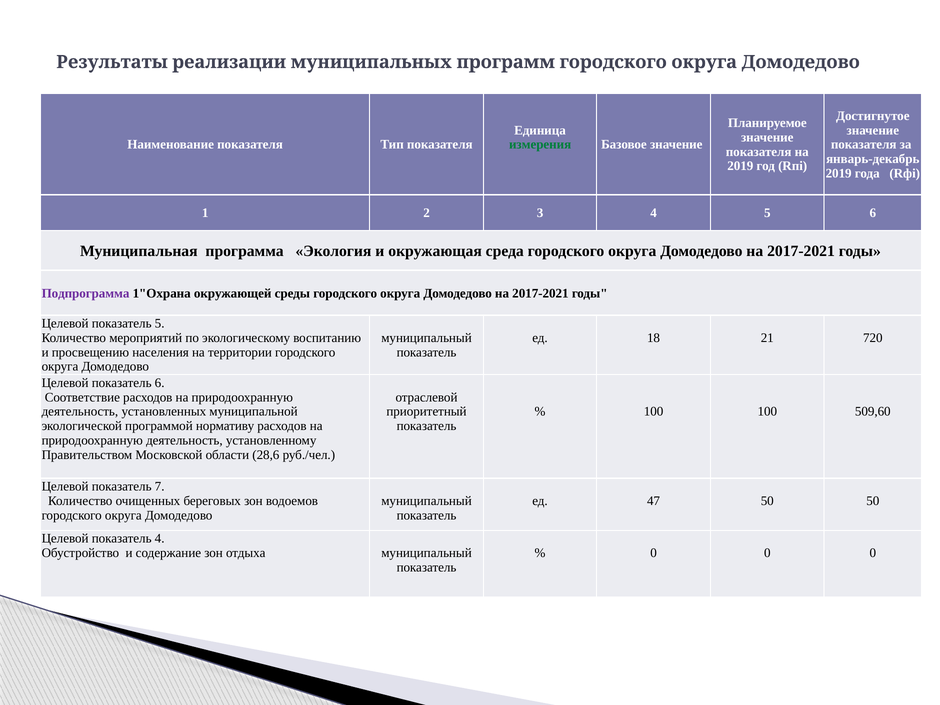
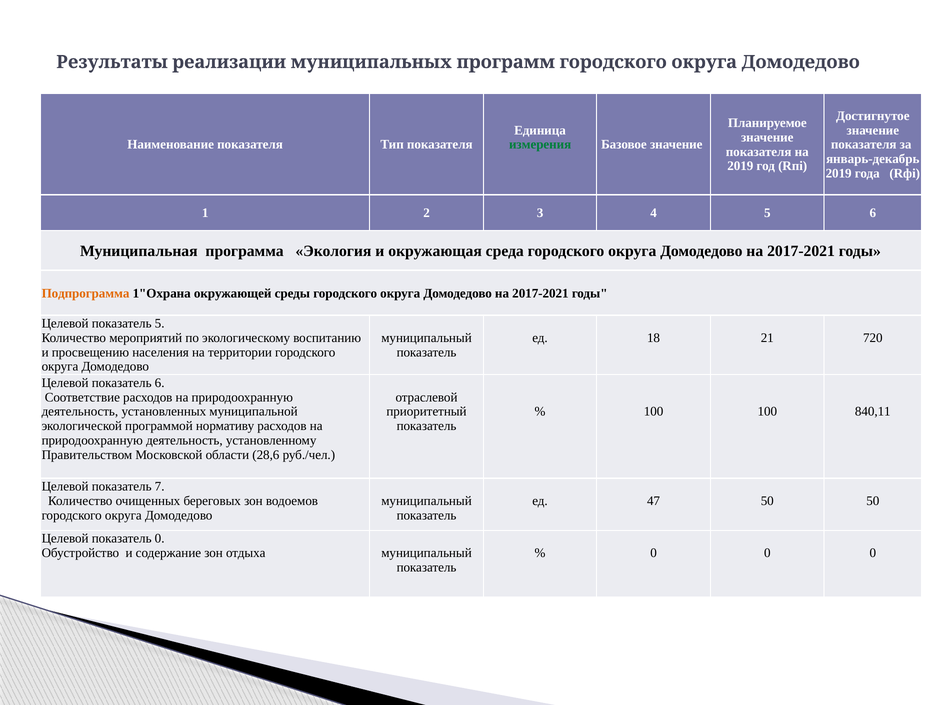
Подпрограмма colour: purple -> orange (86, 293)
509,60: 509,60 -> 840,11 (873, 412)
показатель 4: 4 -> 0 (160, 539)
